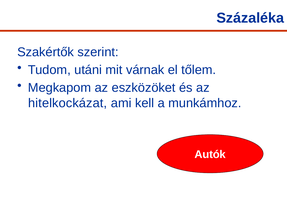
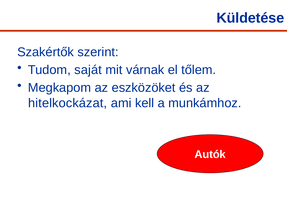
Százaléka: Százaléka -> Küldetése (250, 18)
utáni: utáni -> saját (88, 70)
